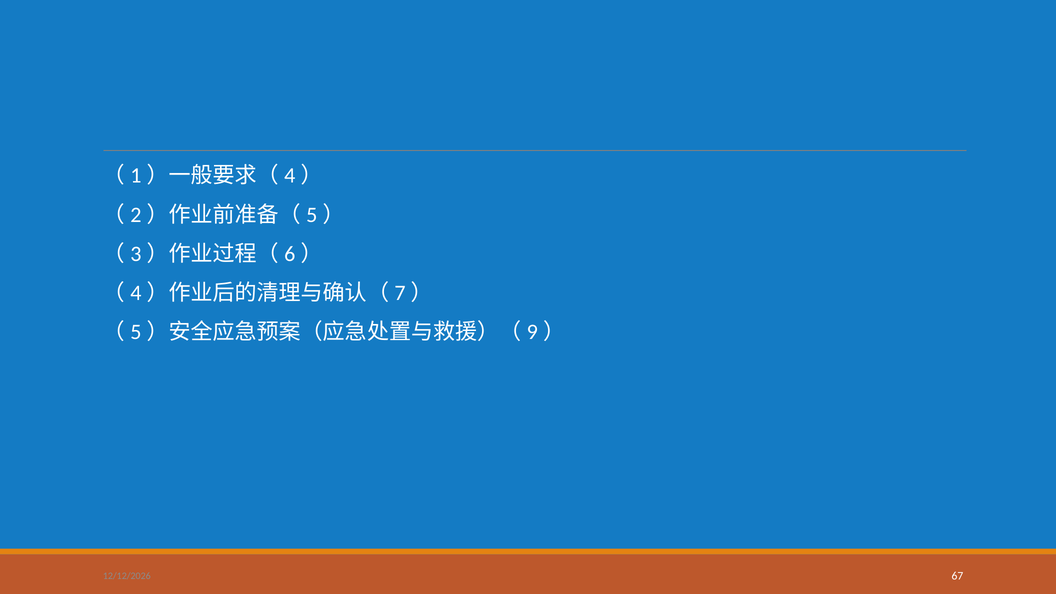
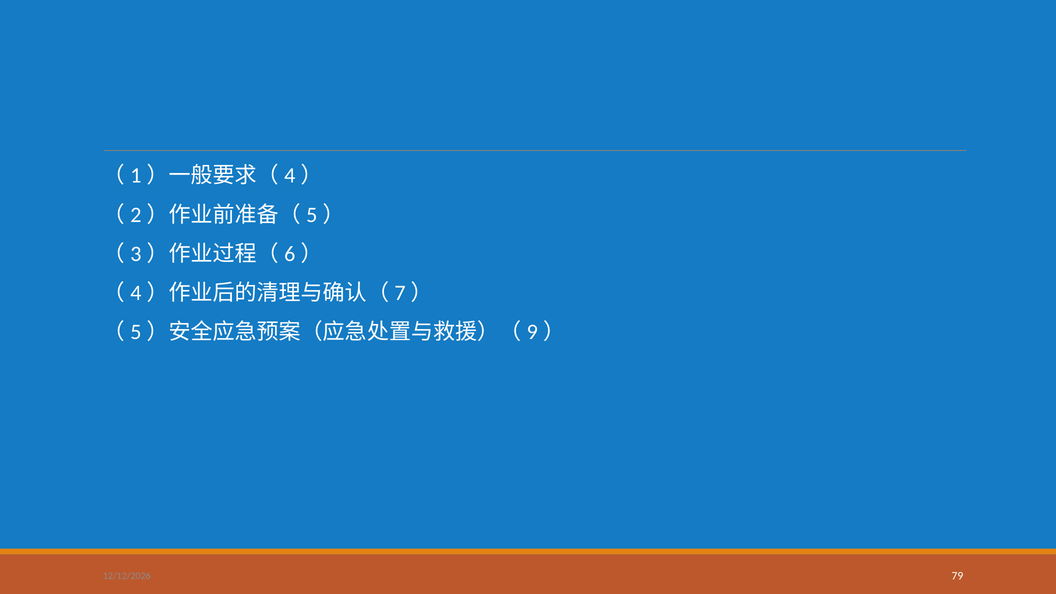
67: 67 -> 79 (957, 576)
